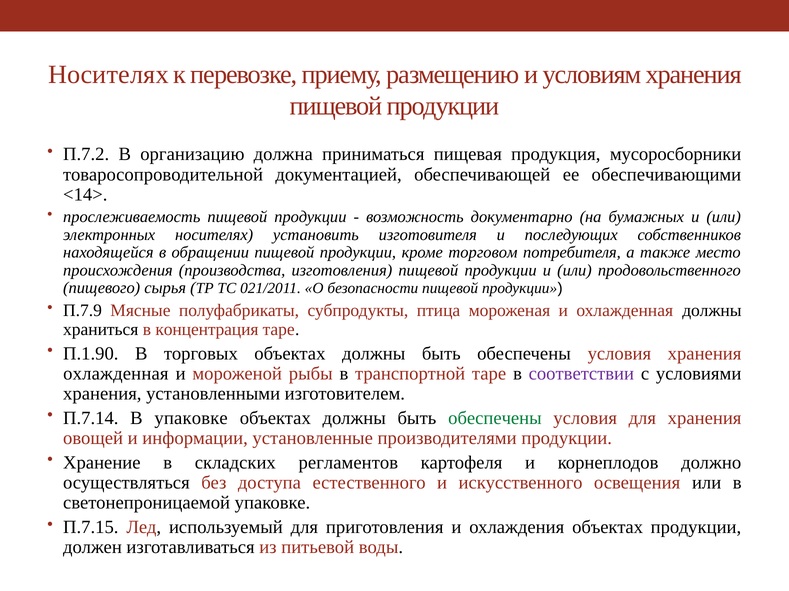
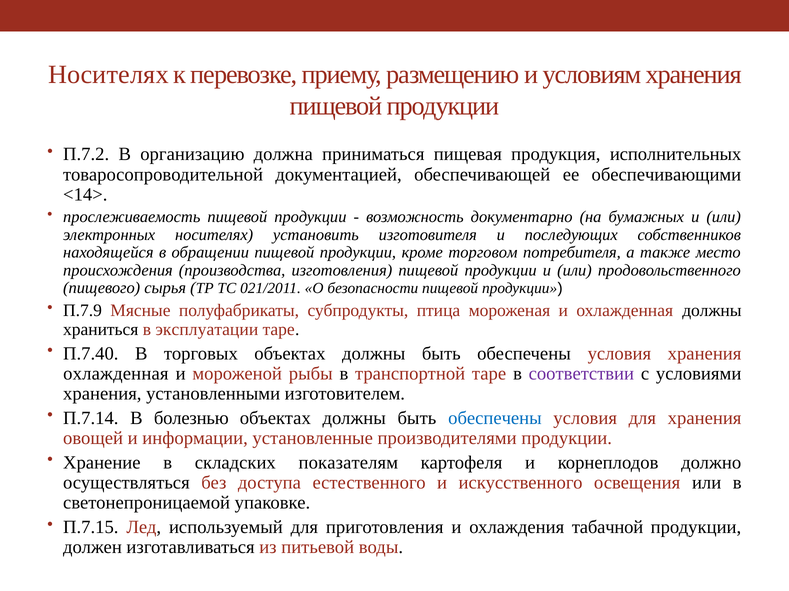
мусоросборники: мусоросборники -> исполнительных (676, 155)
концентрация: концентрация -> эксплуатации (207, 330)
П.1.90: П.1.90 -> П.7.40 (91, 354)
В упаковке: упаковке -> болезнью (191, 419)
обеспечены colour: green -> blue (495, 419)
регламентов: регламентов -> показателям (348, 463)
охлаждения объектах: объектах -> табачной (608, 528)
